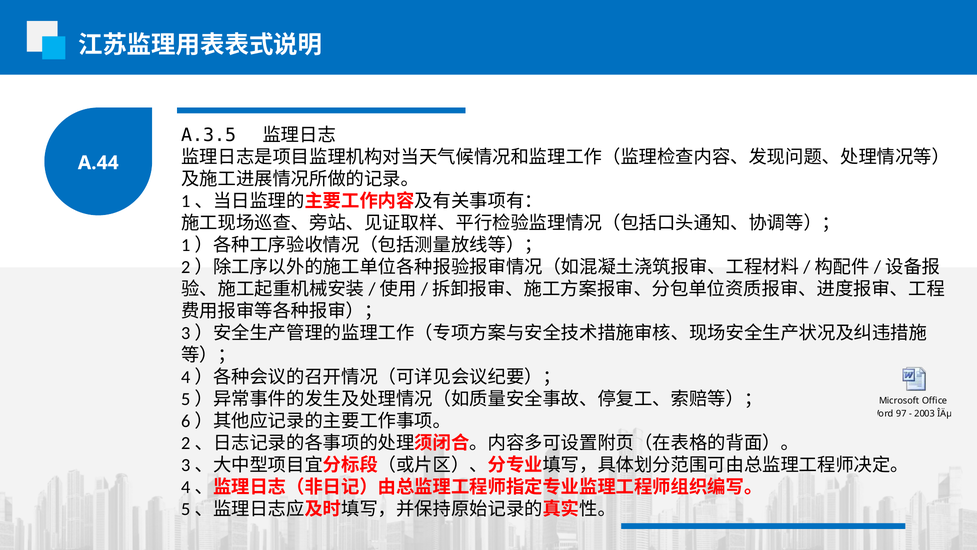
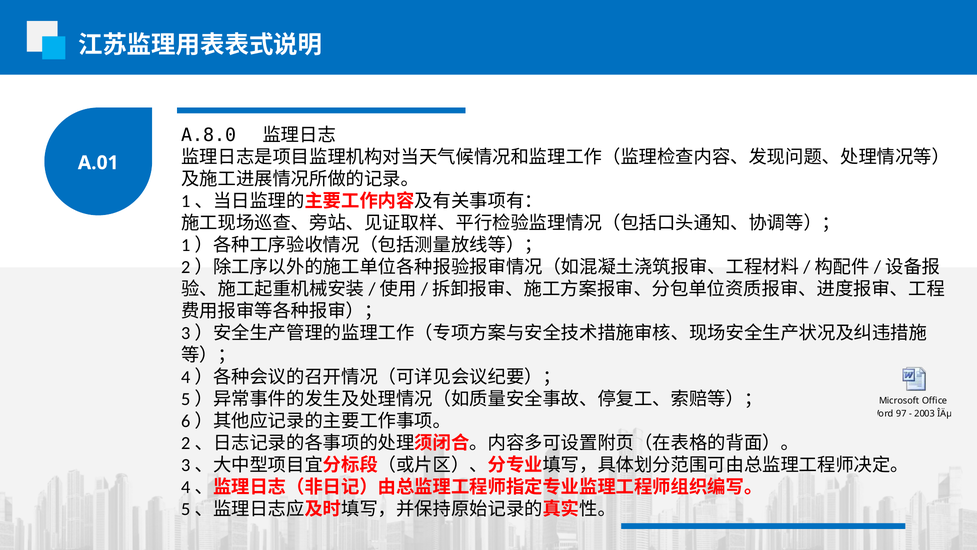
A.3.5: A.3.5 -> A.8.0 (209, 135)
A.44: A.44 -> A.01 (98, 163)
